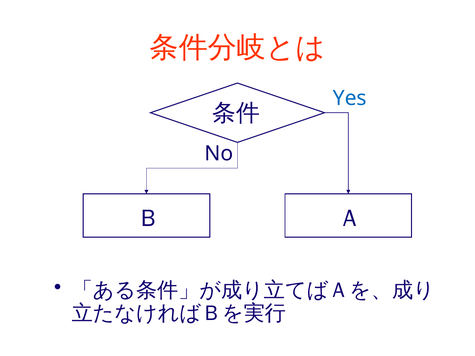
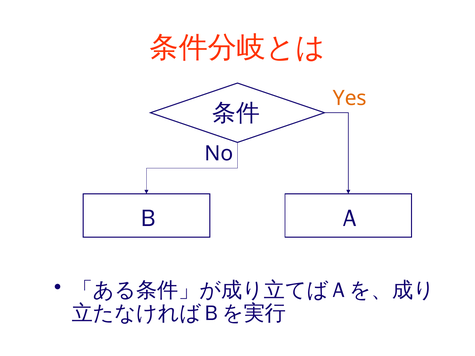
Yes colour: blue -> orange (350, 98)
